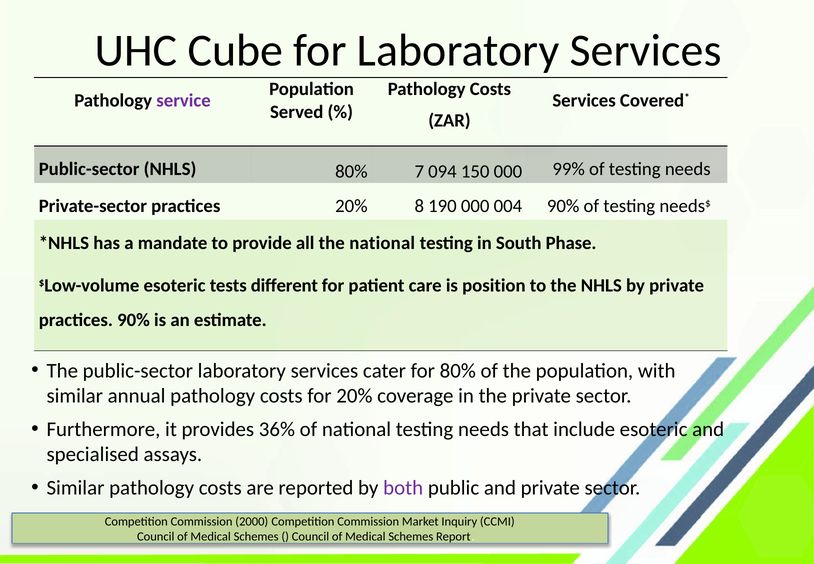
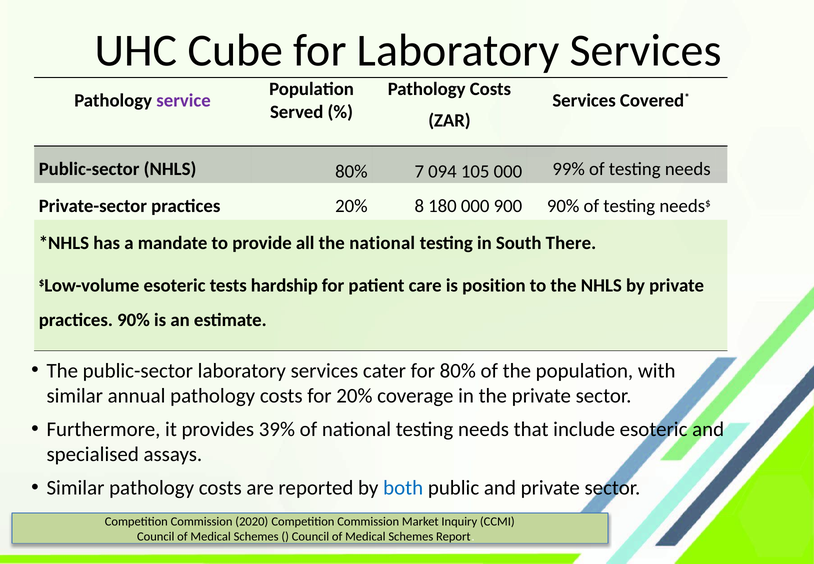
150: 150 -> 105 (475, 172)
190: 190 -> 180 (442, 206)
004: 004 -> 900 (508, 206)
Phase: Phase -> There (571, 243)
different: different -> hardship (284, 286)
36%: 36% -> 39% (277, 429)
both colour: purple -> blue (403, 488)
2000: 2000 -> 2020 (252, 521)
